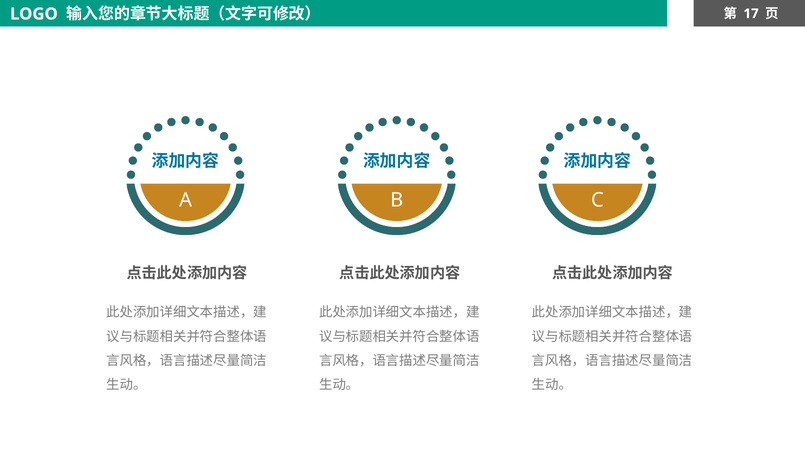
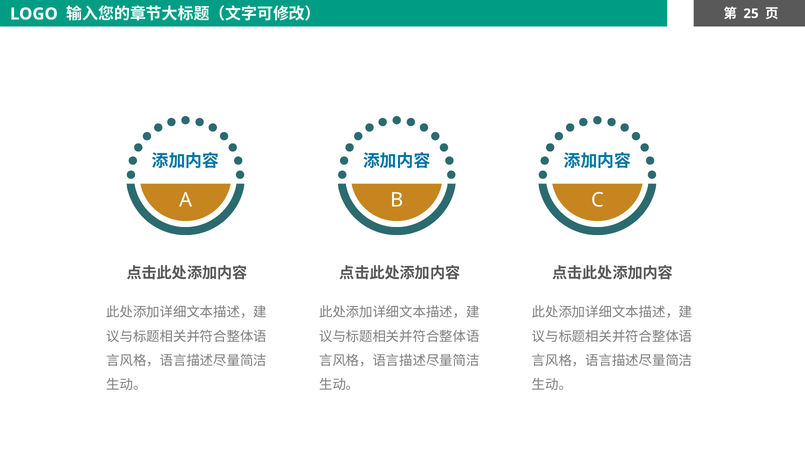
17: 17 -> 25 (751, 14)
